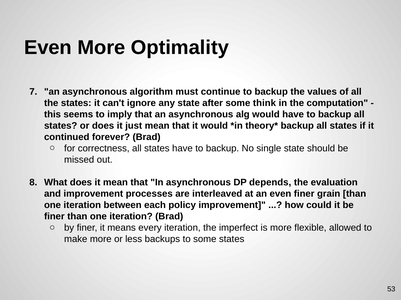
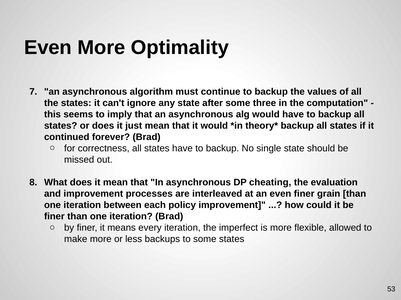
think: think -> three (265, 103)
depends: depends -> cheating (270, 183)
